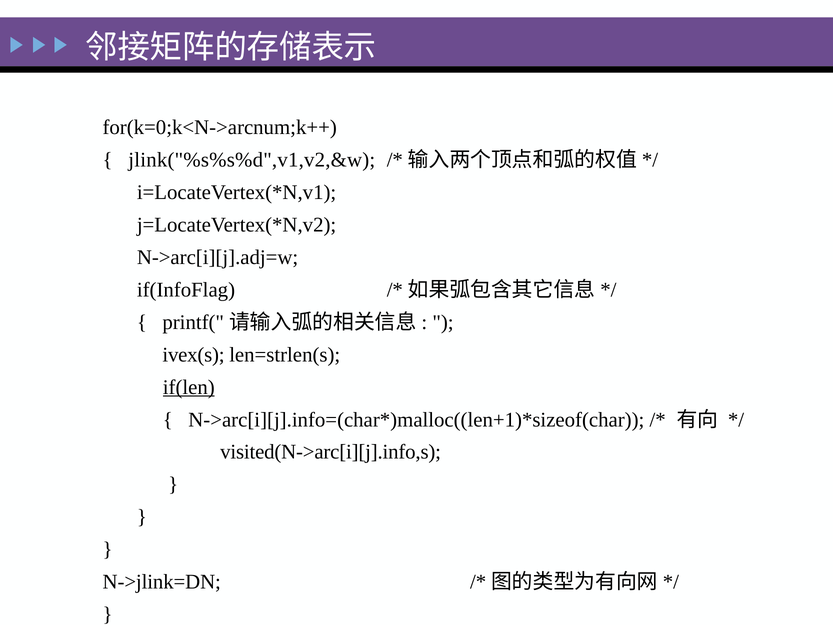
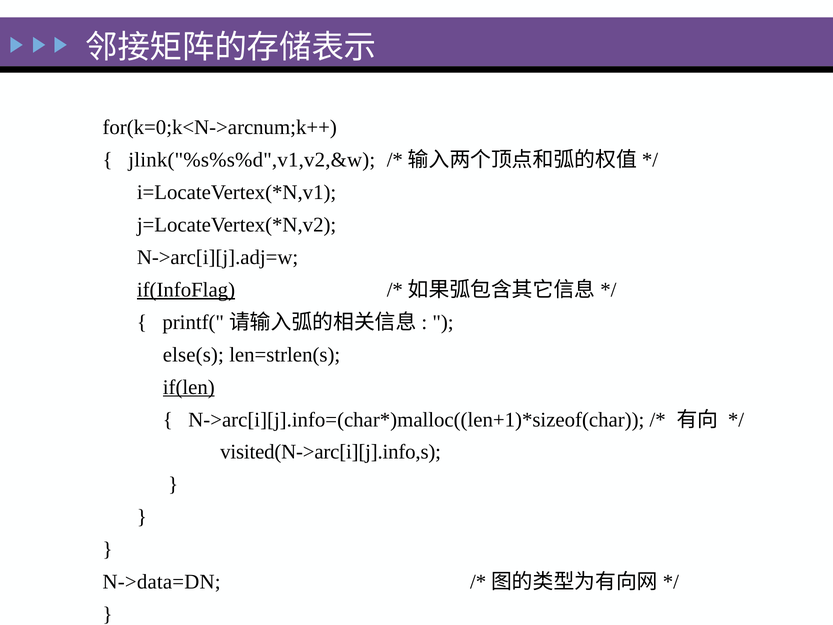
if(InfoFlag underline: none -> present (186, 290)
ivex(s: ivex(s -> else(s (193, 355)
N->jlink=DN: N->jlink=DN -> N->data=DN (162, 582)
